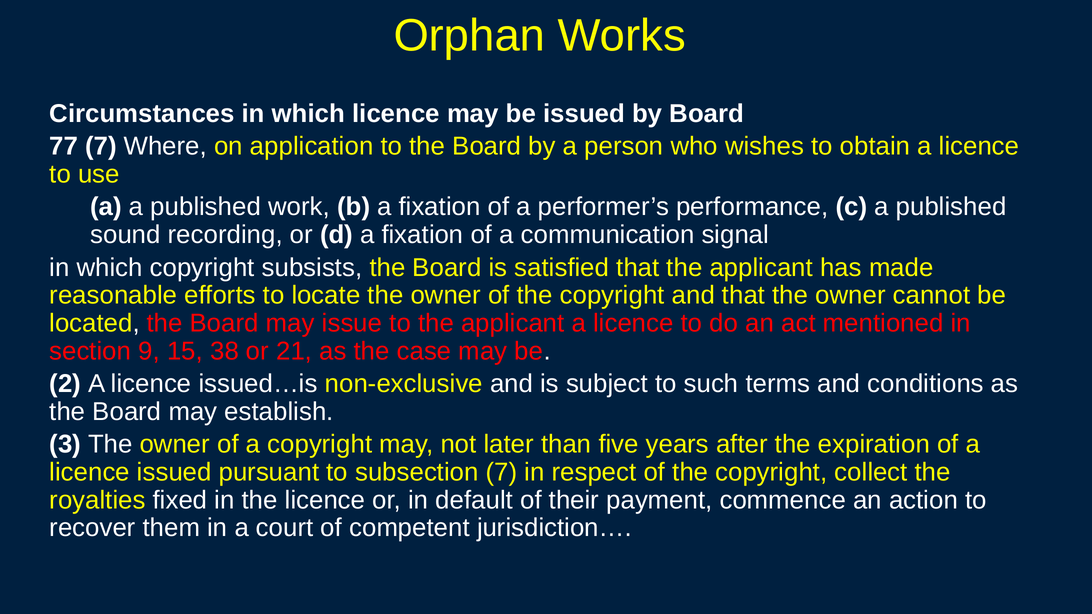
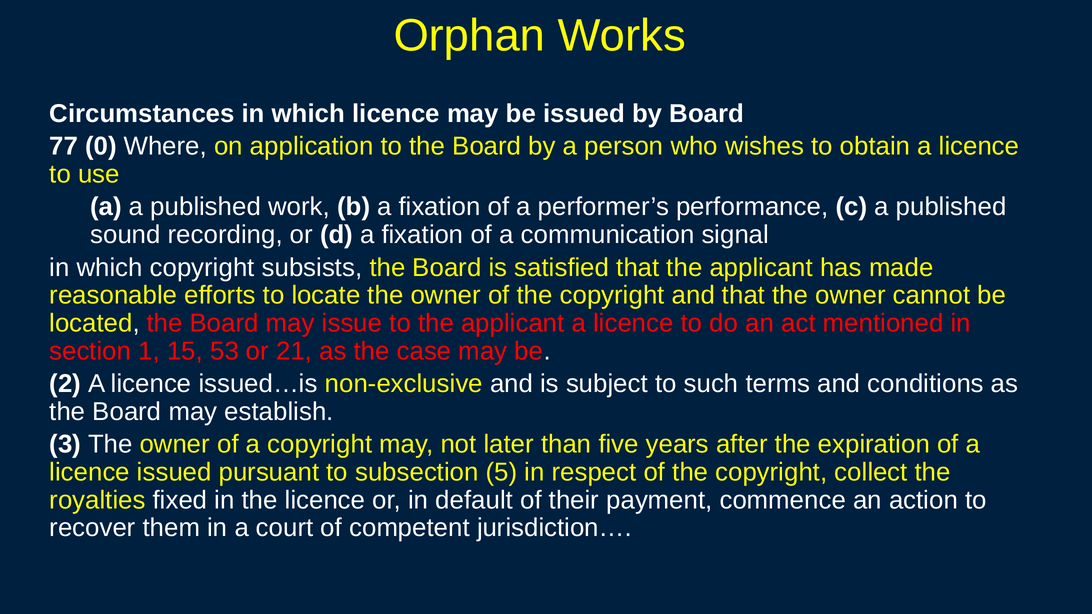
77 7: 7 -> 0 (101, 146)
9: 9 -> 1 (149, 351)
38: 38 -> 53 (225, 351)
subsection 7: 7 -> 5 (501, 472)
